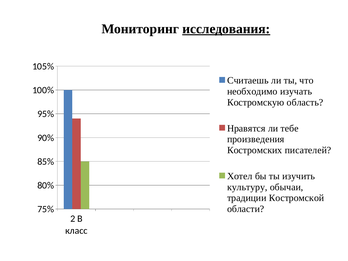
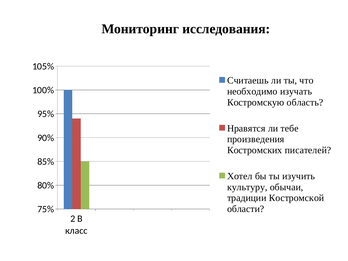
исследования underline: present -> none (226, 29)
